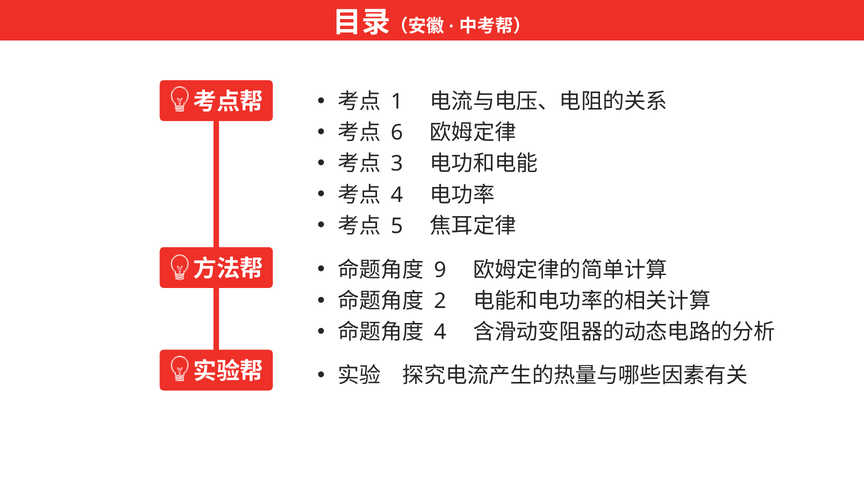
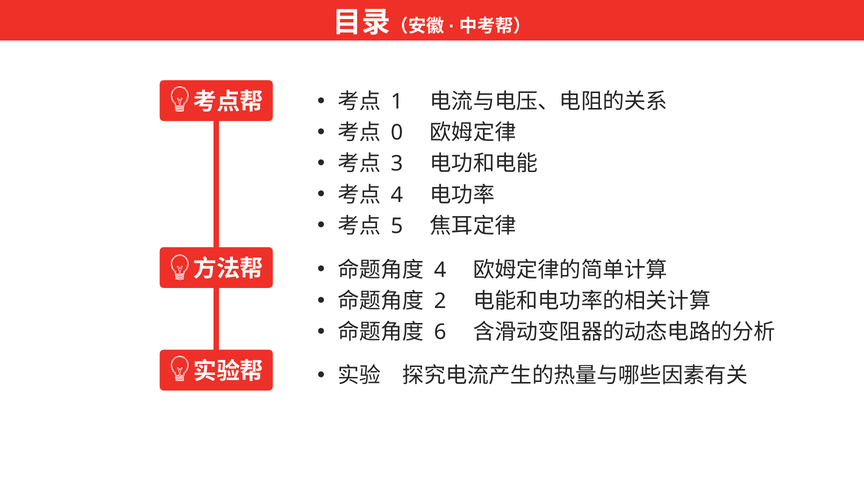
6: 6 -> 0 (397, 133)
9: 9 -> 4 (440, 270)
4: 4 -> 6 (440, 332)
